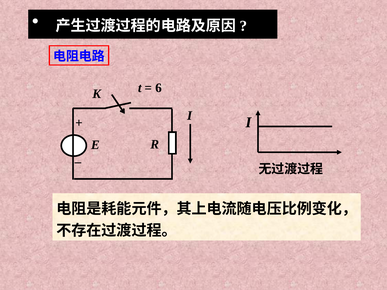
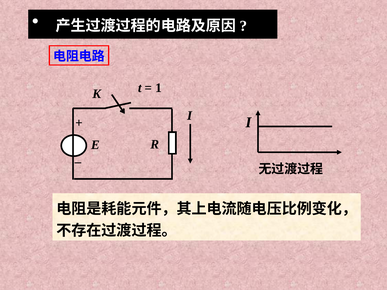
6: 6 -> 1 (158, 88)
